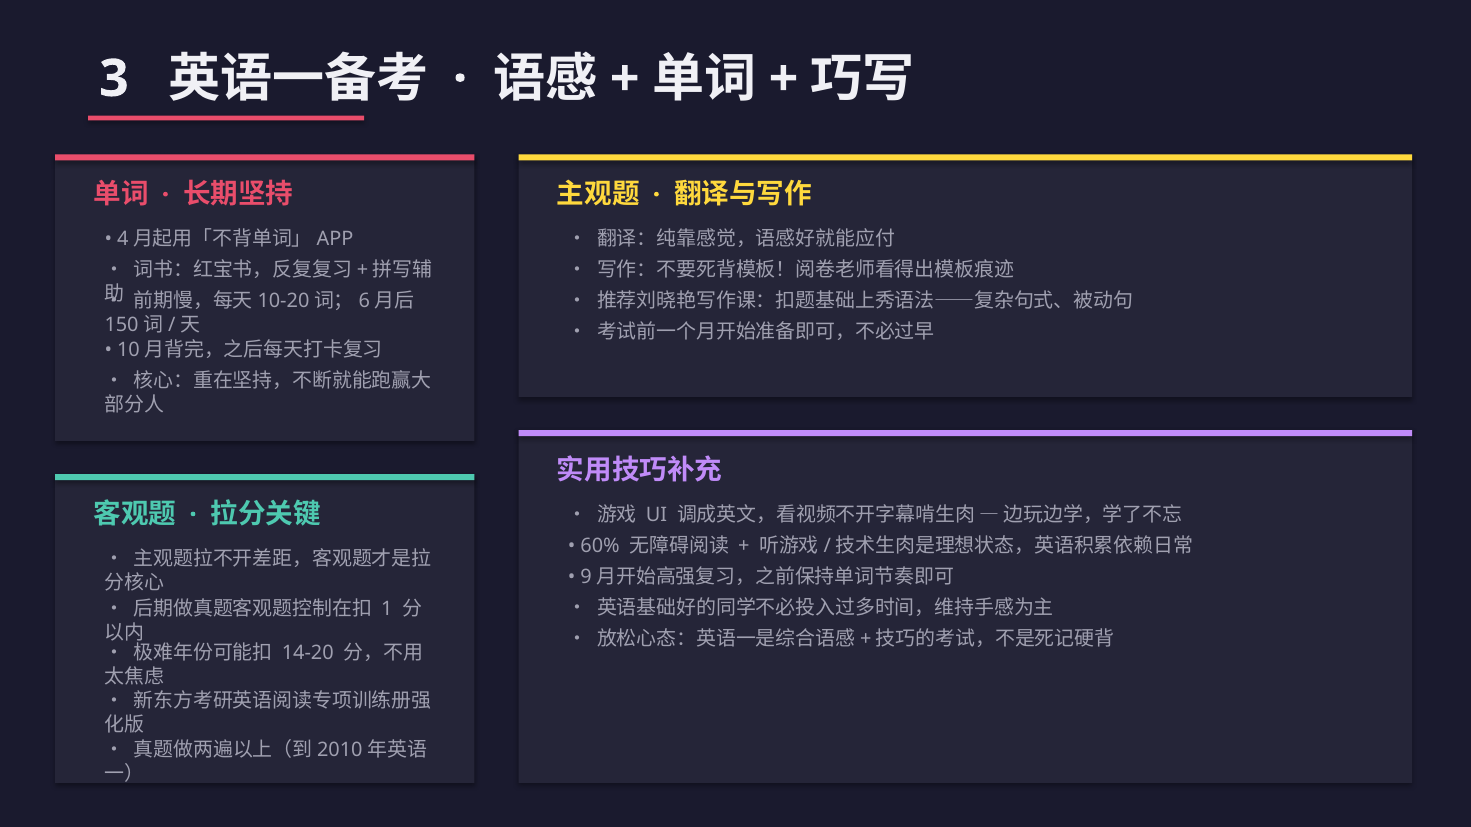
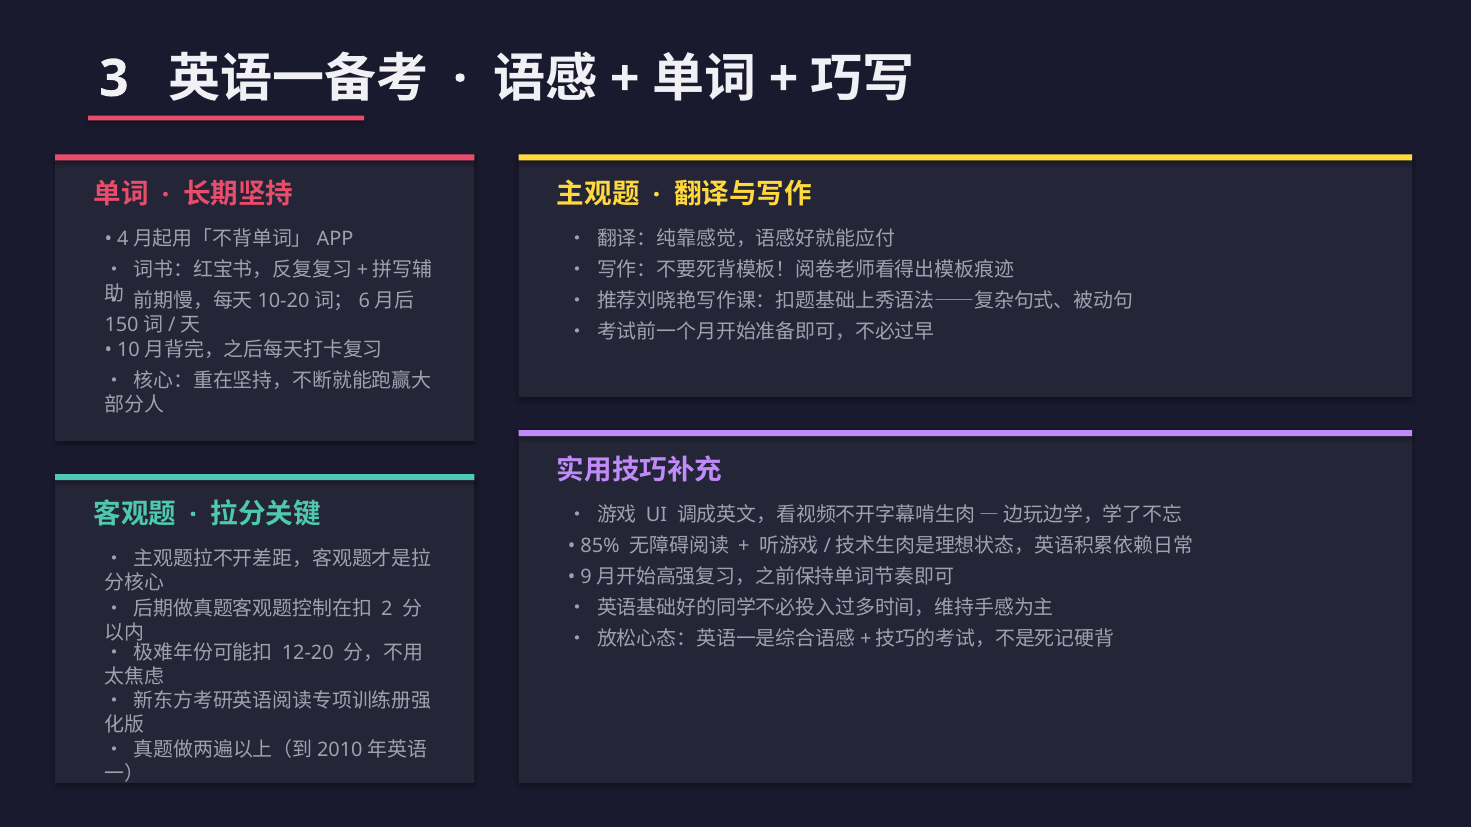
60%: 60% -> 85% (600, 546)
1: 1 -> 2 (387, 609)
14-20: 14-20 -> 12-20 (308, 653)
